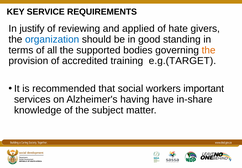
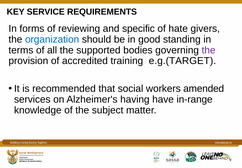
justify: justify -> forms (32, 29)
applied: applied -> specific (138, 29)
the colour: orange -> purple (209, 50)
important: important -> amended (204, 88)
in-share: in-share -> in-range (195, 99)
